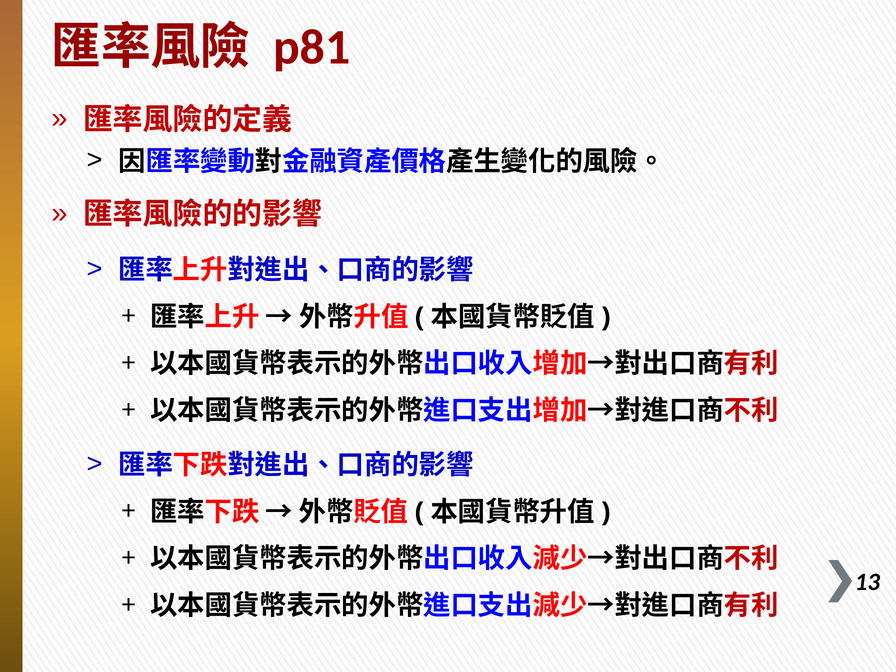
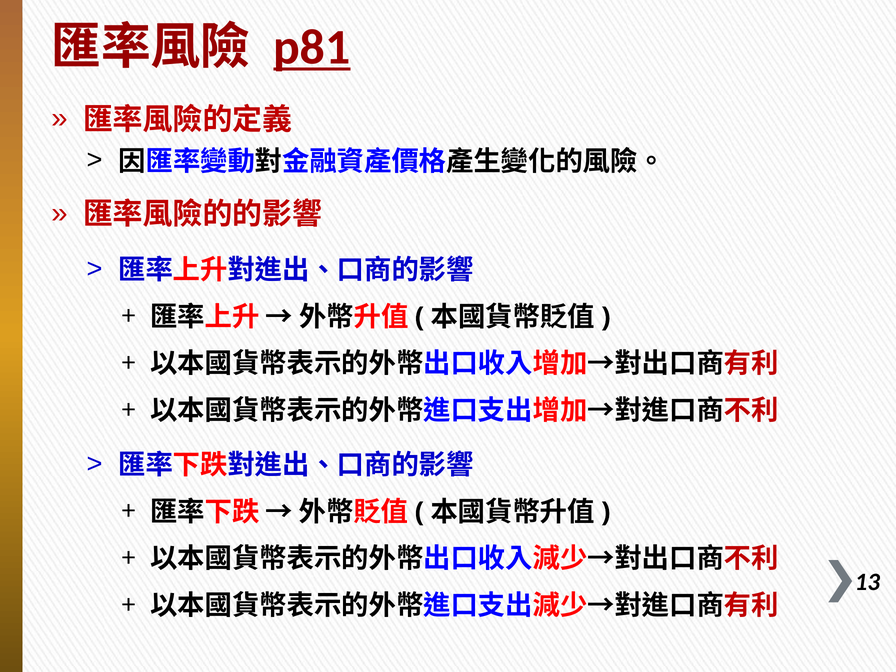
p81 underline: none -> present (312, 48)
